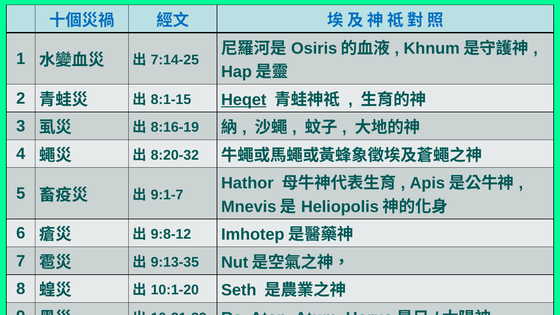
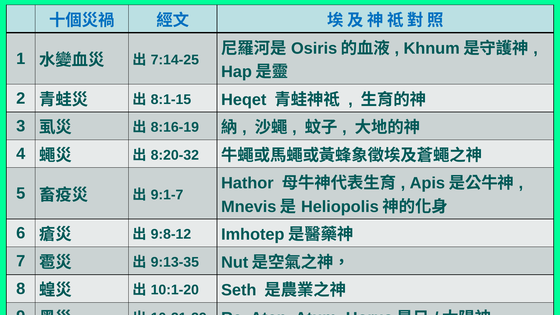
Heqet underline: present -> none (244, 100)
